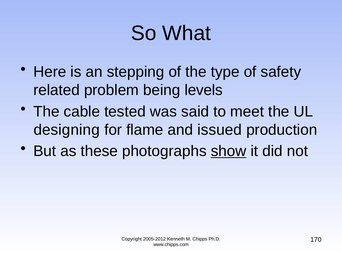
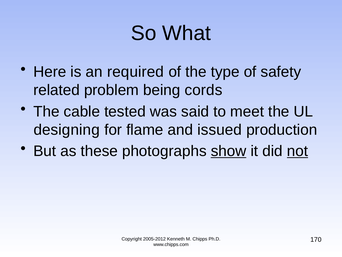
stepping: stepping -> required (136, 72)
levels: levels -> cords (204, 90)
not underline: none -> present (297, 151)
